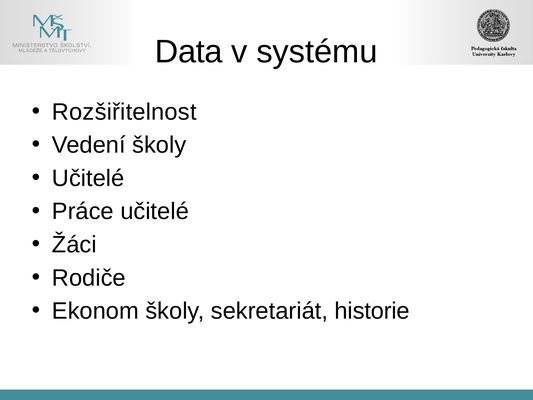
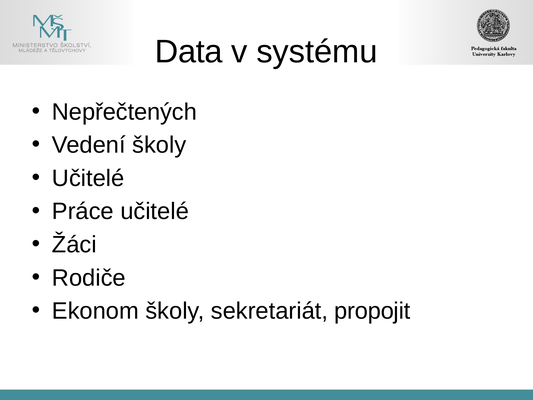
Rozšiřitelnost: Rozšiřitelnost -> Nepřečtených (124, 112)
historie: historie -> propojit (372, 311)
